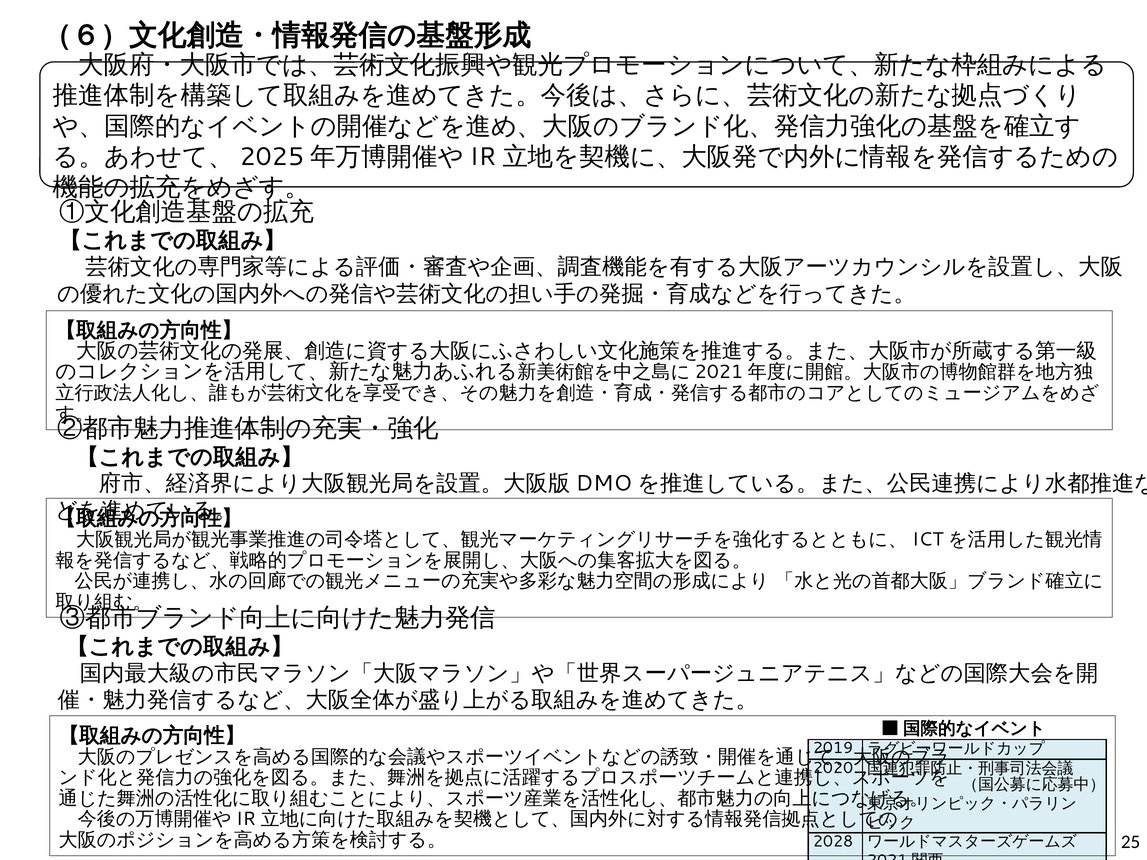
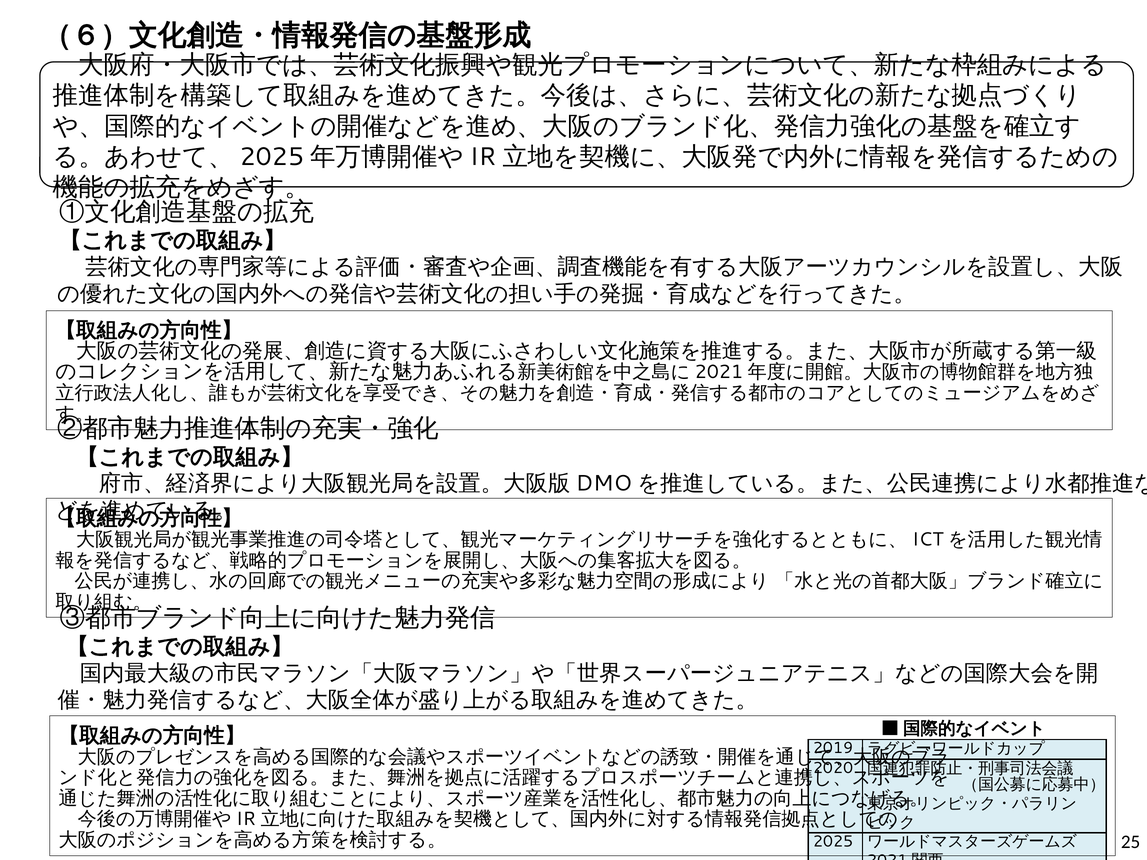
2028: 2028 -> 2025 (833, 841)
